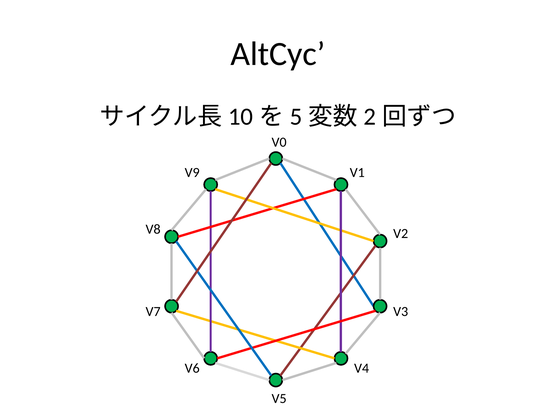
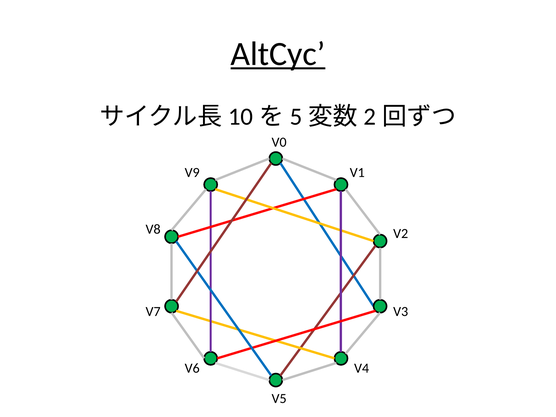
AltCyc underline: none -> present (278, 54)
